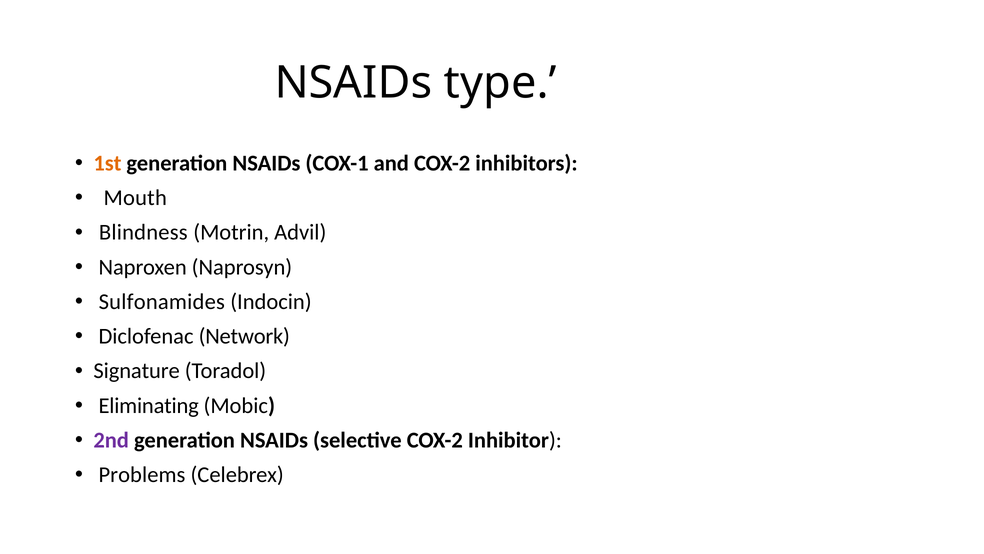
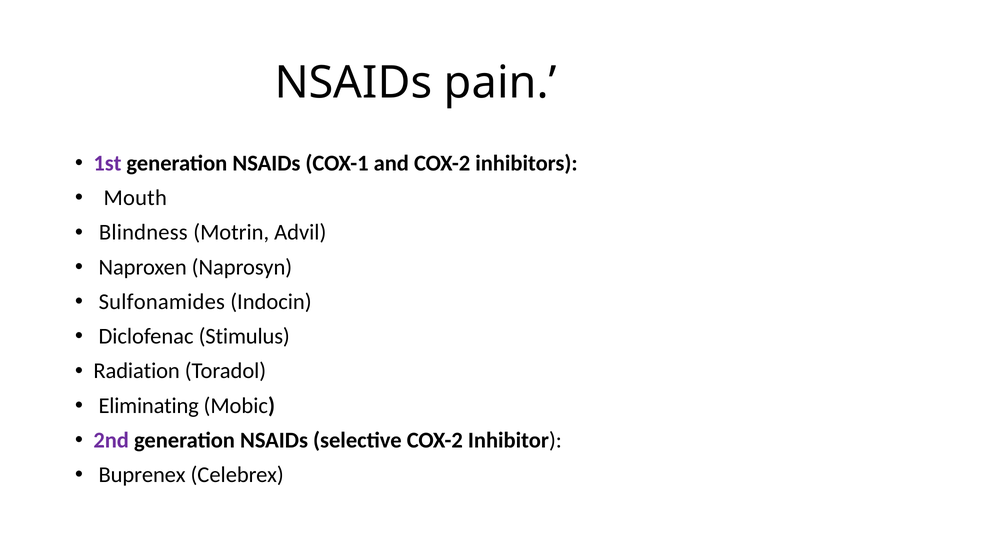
type: type -> pain (500, 83)
1st colour: orange -> purple (107, 163)
Network: Network -> Stimulus (244, 336)
Signature: Signature -> Radiation (137, 371)
Problems: Problems -> Buprenex (142, 474)
